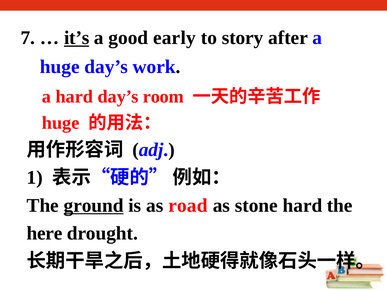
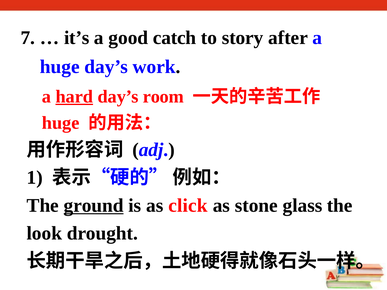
it’s underline: present -> none (77, 38)
early: early -> catch (175, 38)
hard underline: none -> present (74, 97)
road: road -> click (188, 206)
stone hard: hard -> glass (302, 206)
here: here -> look (44, 233)
